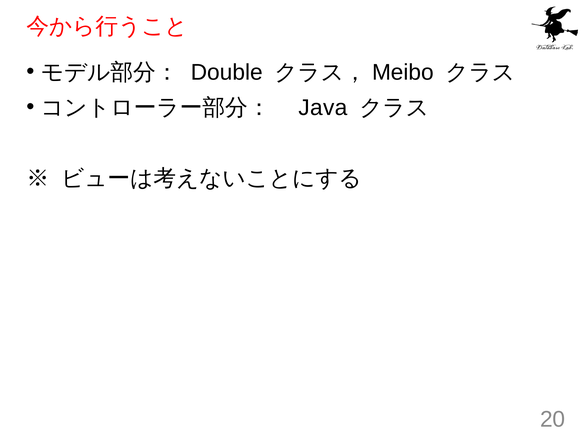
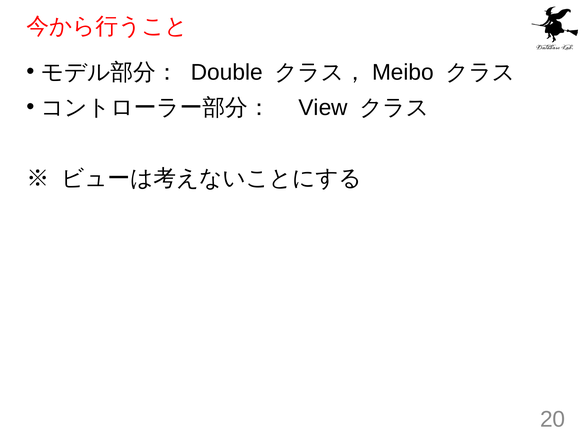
Java: Java -> View (323, 108)
